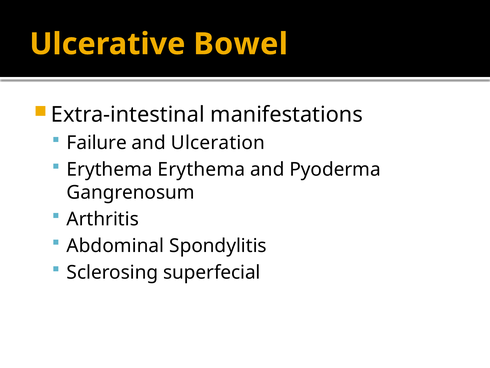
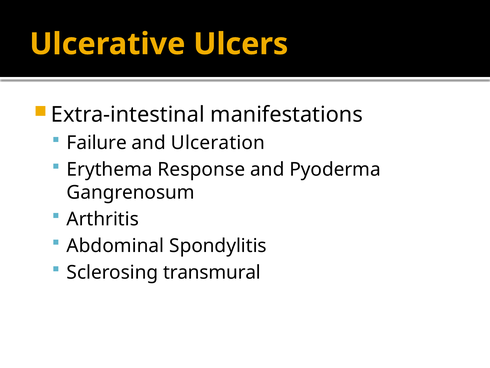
Bowel: Bowel -> Ulcers (241, 44)
Erythema Erythema: Erythema -> Response (201, 169)
superfecial: superfecial -> transmural (212, 272)
